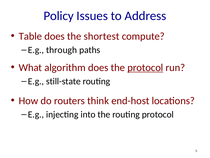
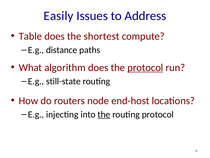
Policy: Policy -> Easily (59, 16)
through: through -> distance (62, 50)
think: think -> node (98, 100)
the underline: none -> present (104, 114)
